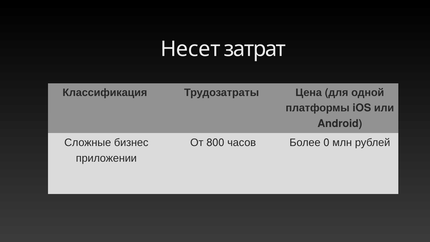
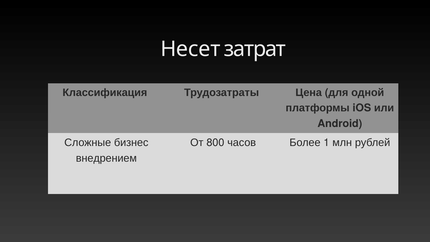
0: 0 -> 1 (326, 143)
приложении: приложении -> внедрением (106, 158)
